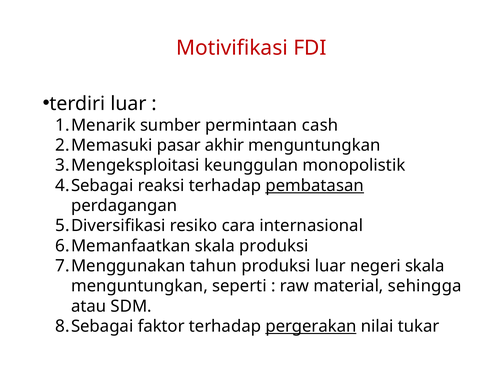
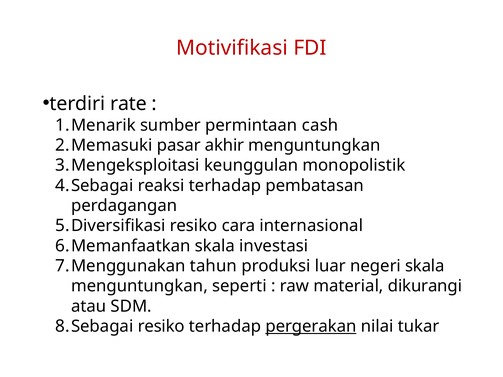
terdiri luar: luar -> rate (129, 104)
pembatasan underline: present -> none (315, 186)
skala produksi: produksi -> investasi (274, 246)
sehingga: sehingga -> dikurangi (425, 286)
faktor: faktor -> resiko (161, 326)
